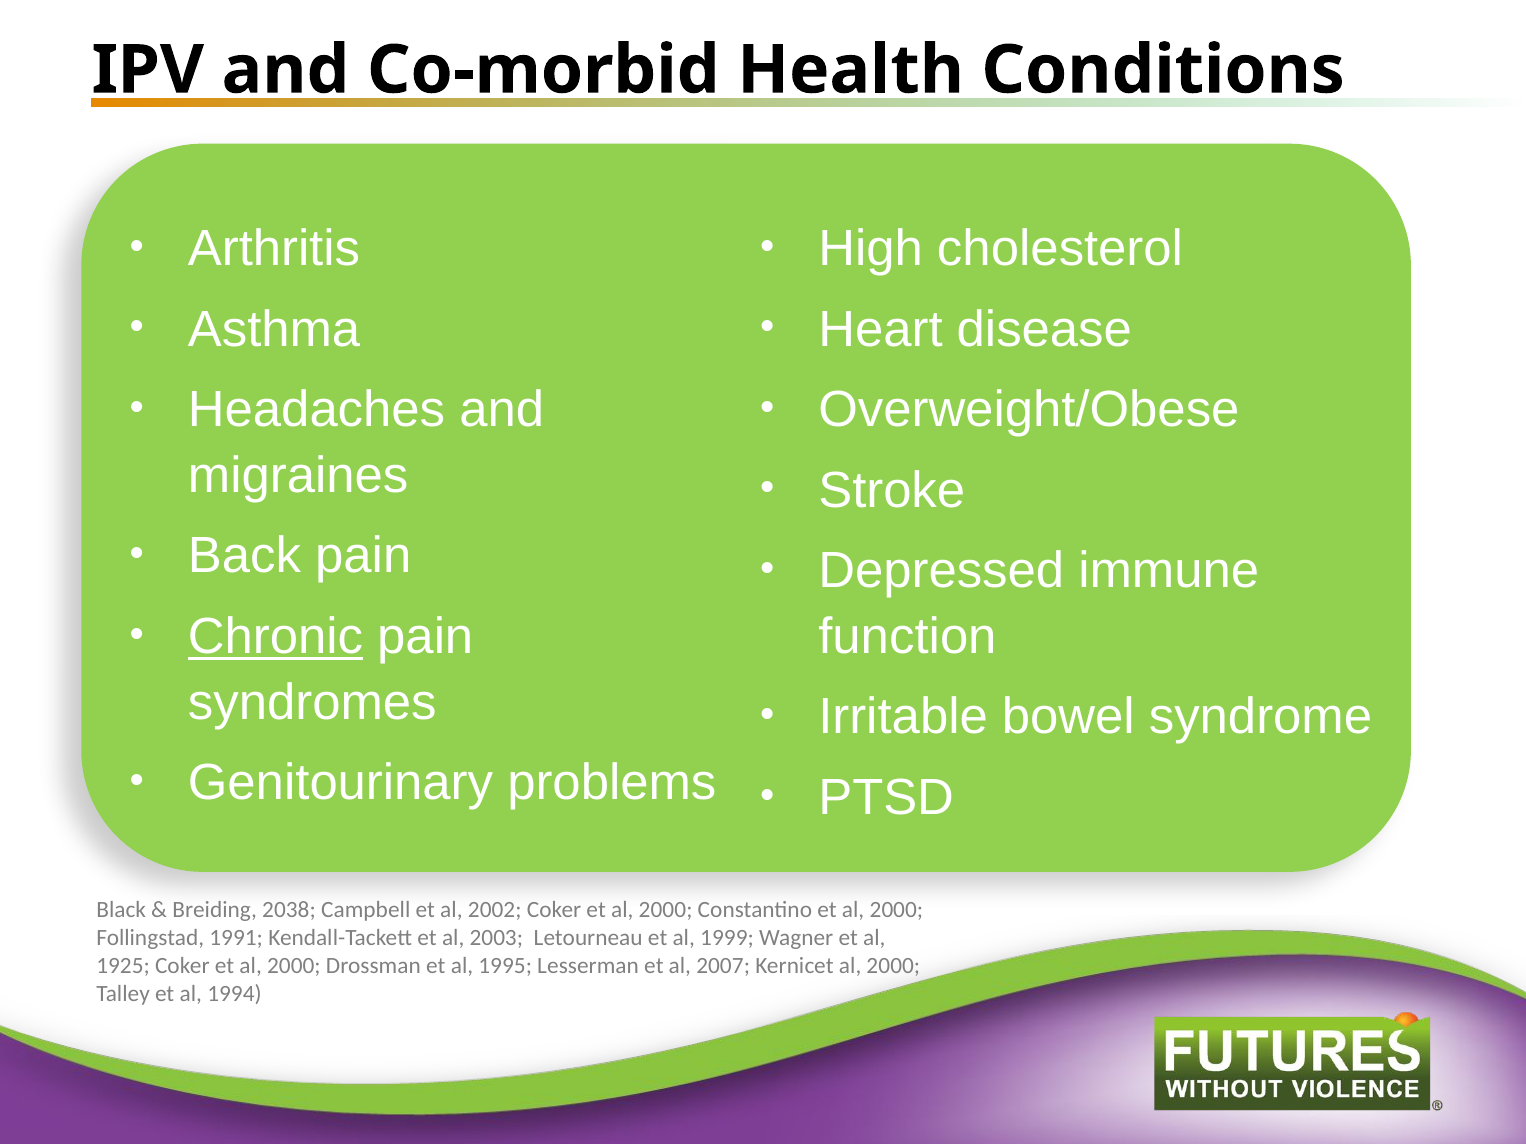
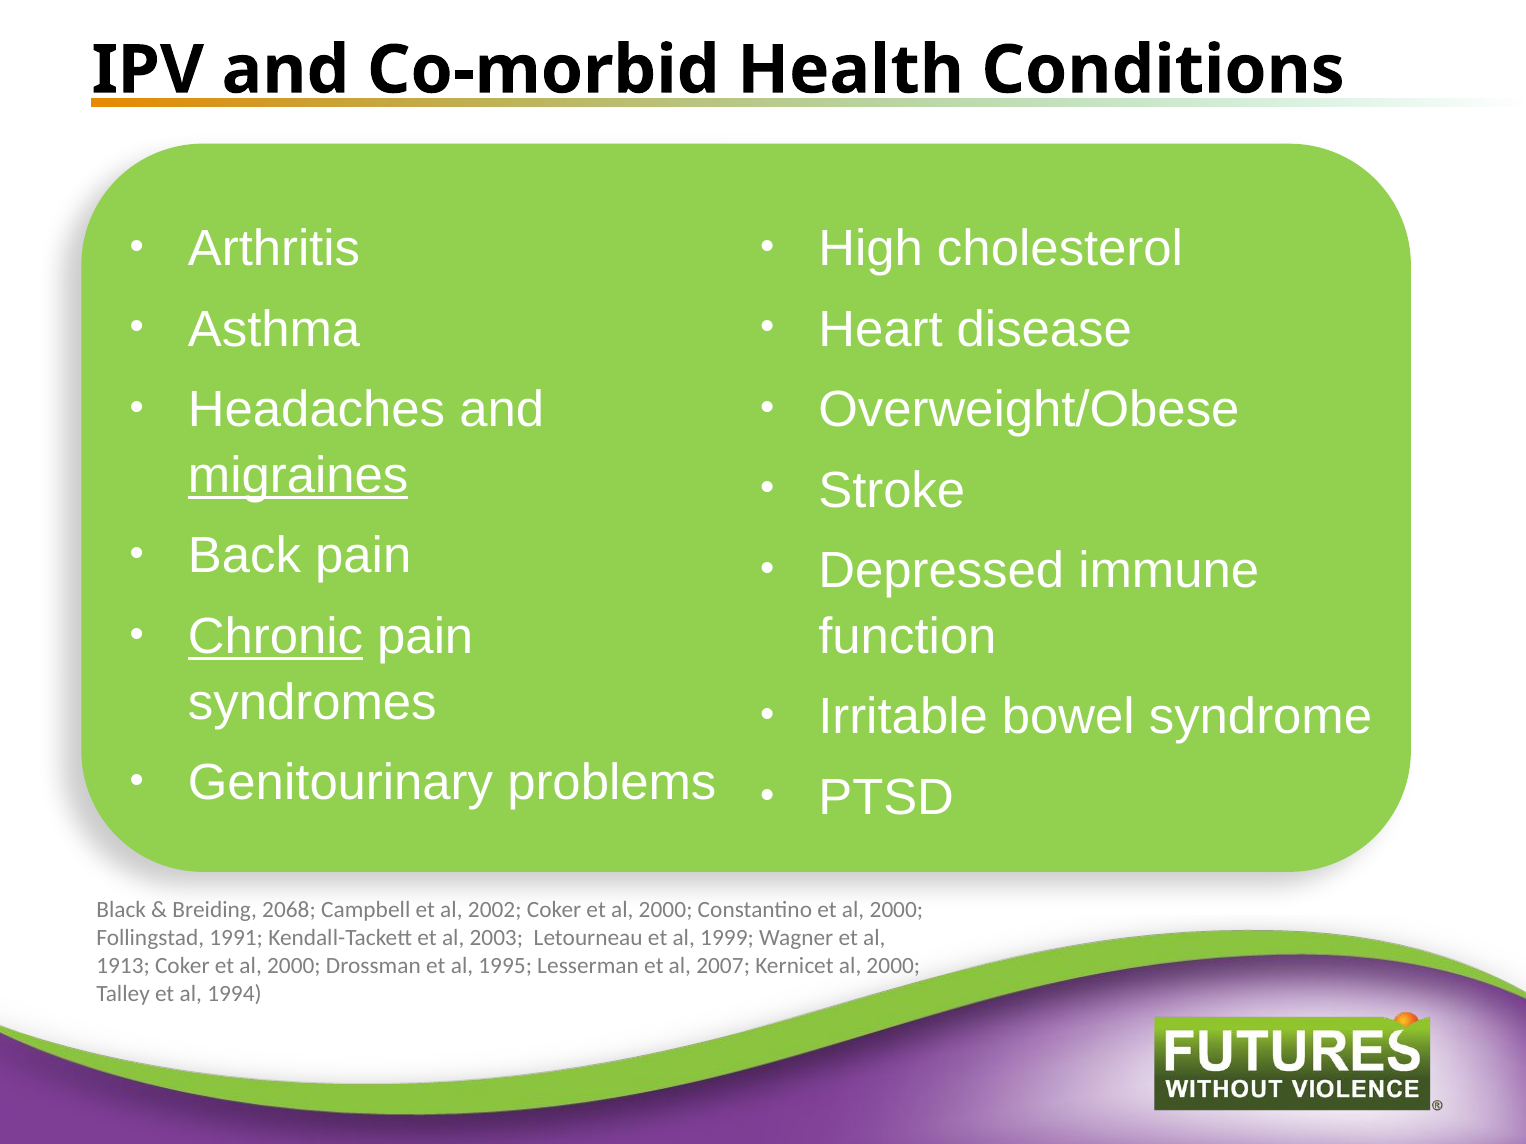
migraines underline: none -> present (298, 476)
2038: 2038 -> 2068 (289, 910)
1925: 1925 -> 1913 (123, 966)
